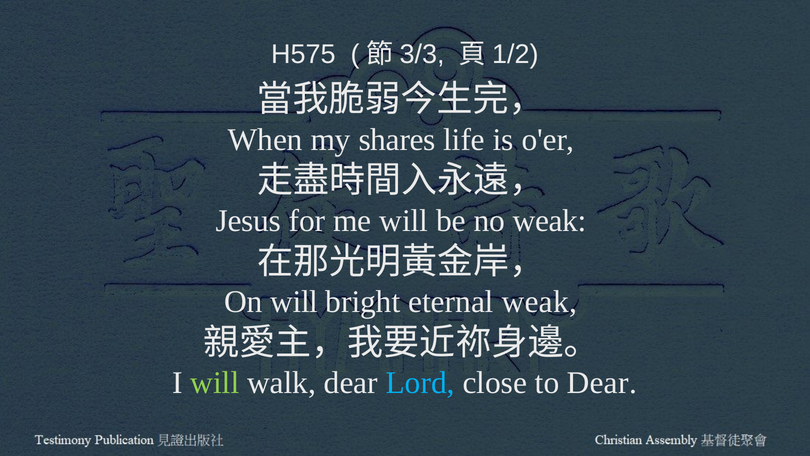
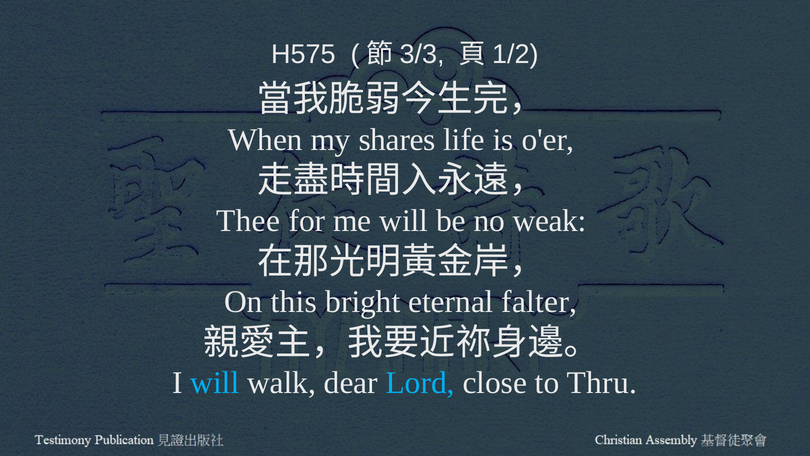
Jesus: Jesus -> Thee (248, 221)
On will: will -> this (294, 302)
eternal weak: weak -> falter (539, 302)
will colour: light green -> light blue (215, 383)
to Dear: Dear -> Thru (602, 383)
